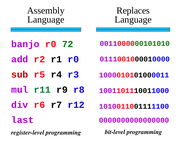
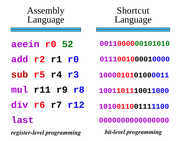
Replaces: Replaces -> Shortcut (133, 11)
banjo: banjo -> aeein (25, 44)
72: 72 -> 52 (68, 44)
r11 colour: green -> black (42, 90)
